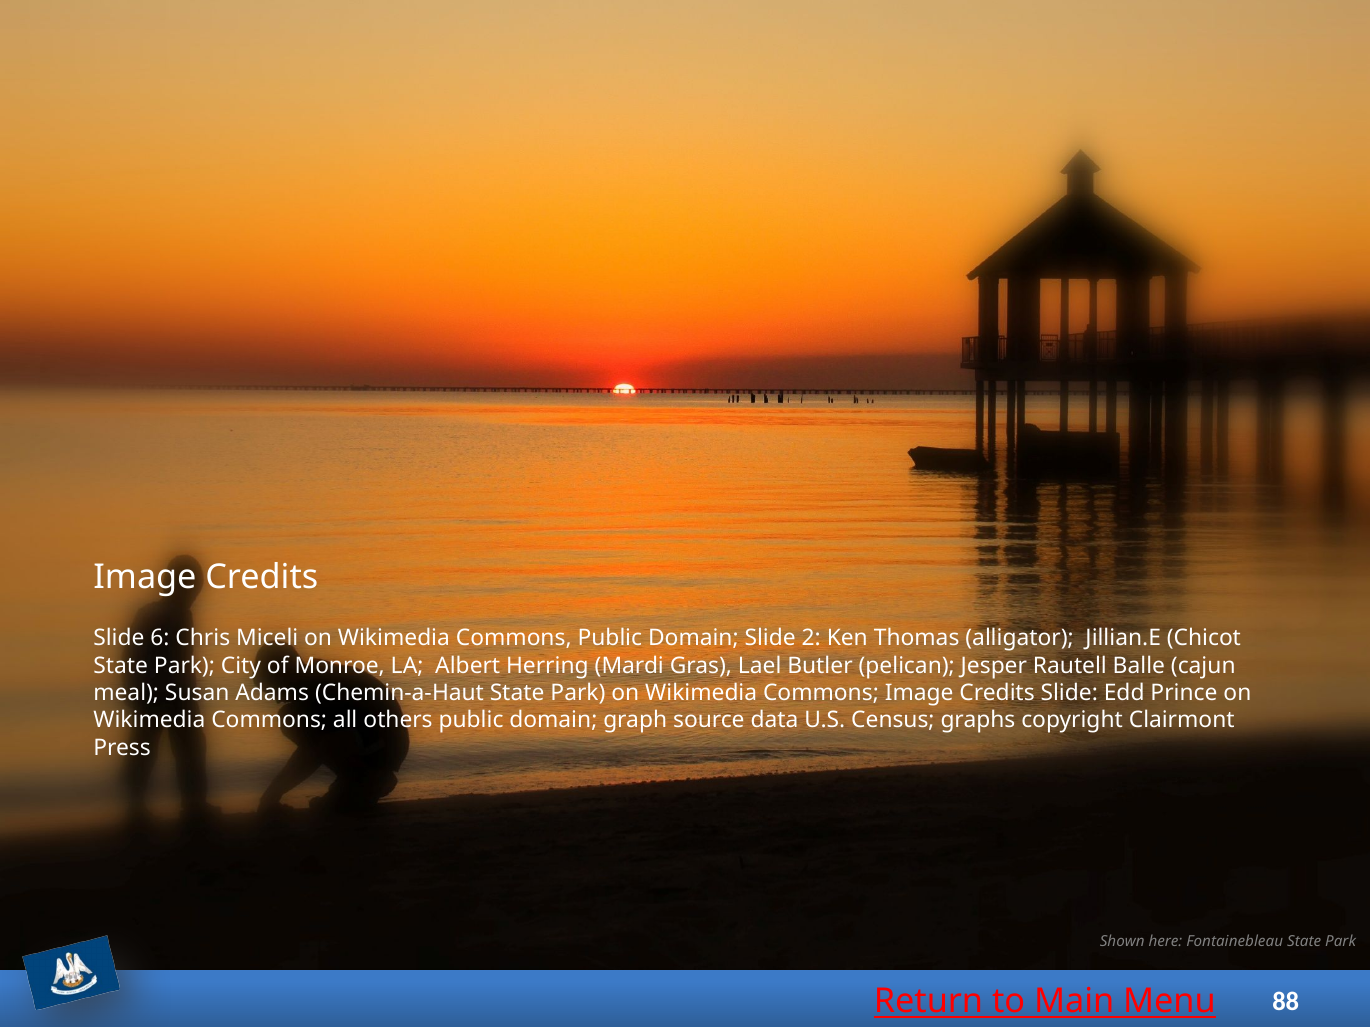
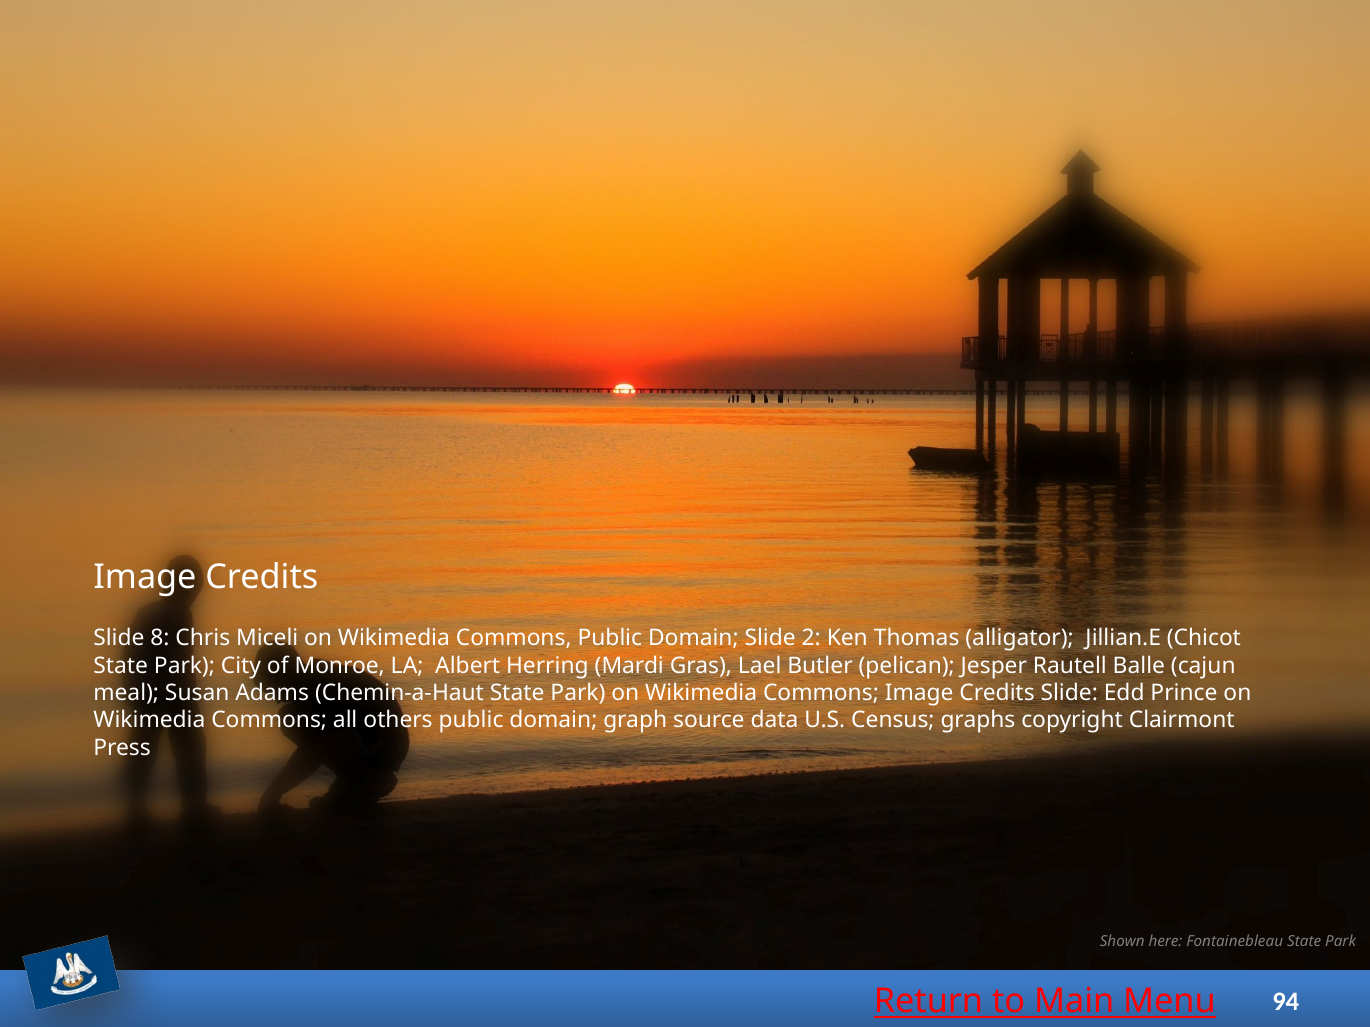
6: 6 -> 8 (160, 638)
88: 88 -> 94 (1286, 1002)
